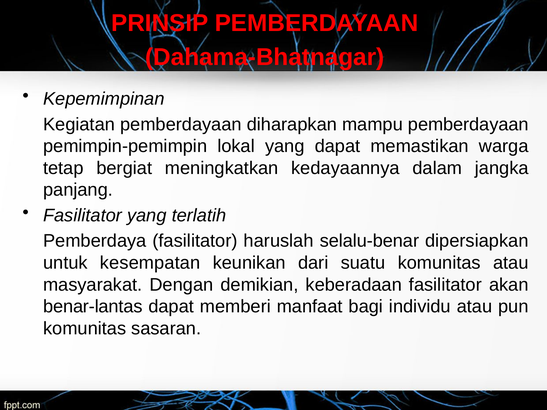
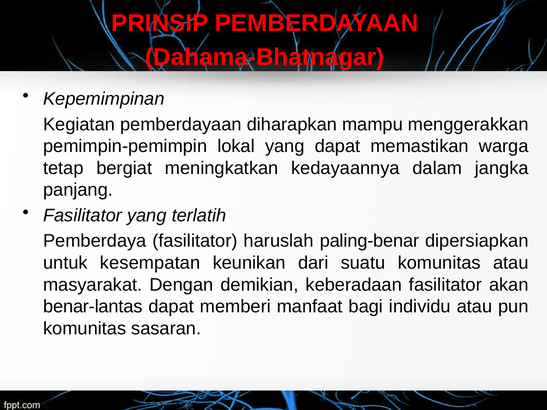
mampu pemberdayaan: pemberdayaan -> menggerakkan (468, 124)
selalu-benar: selalu-benar -> paling-benar (369, 241)
